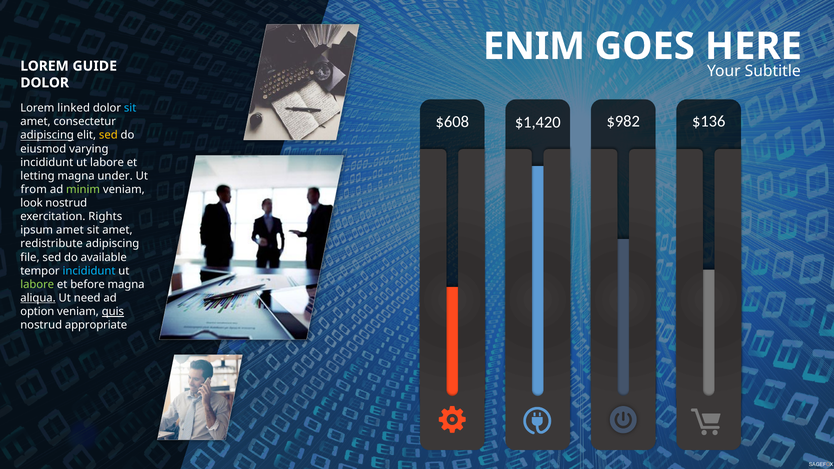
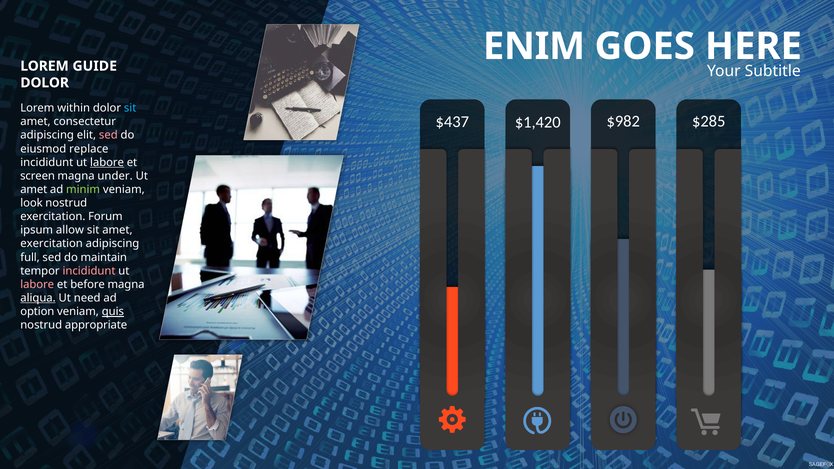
linked: linked -> within (74, 108)
$608: $608 -> $437 (452, 122)
$136: $136 -> $285 (709, 121)
adipiscing underline: present -> none (47, 135)
sed colour: yellow -> pink (108, 135)
varying: varying -> replace (89, 149)
labore underline: none -> present (107, 162)
letting: letting -> screen (38, 176)
from: from -> amet (34, 190)
Rights: Rights -> Forum (105, 217)
ipsum amet: amet -> allow (70, 230)
redistribute: redistribute -> exercitation (52, 244)
file: file -> full (30, 257)
available: available -> maintain (104, 257)
incididunt colour: light blue -> pink (89, 271)
labore colour: light green -> pink (37, 285)
